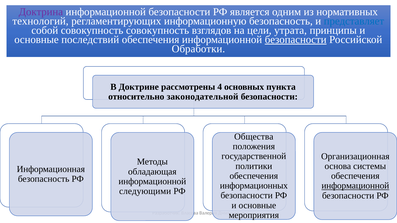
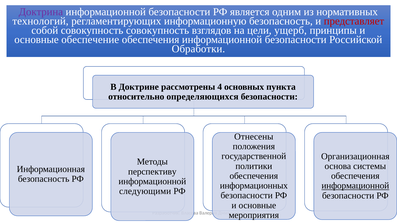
представляет colour: blue -> red (354, 21)
утрата: утрата -> ущерб (291, 30)
последствий: последствий -> обеспечение (90, 40)
безопасности underline: present -> none (296, 40)
законодательной: законодательной -> определяющихся (203, 97)
Общества: Общества -> Отнесены (254, 137)
обладающая: обладающая -> перспективу (152, 172)
